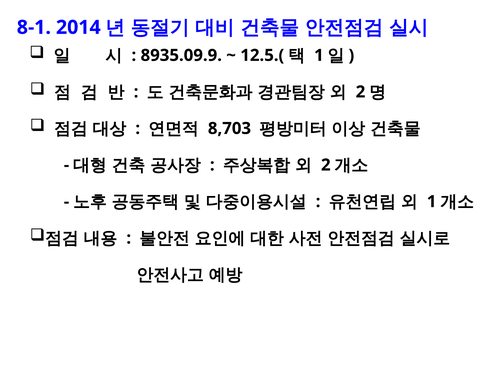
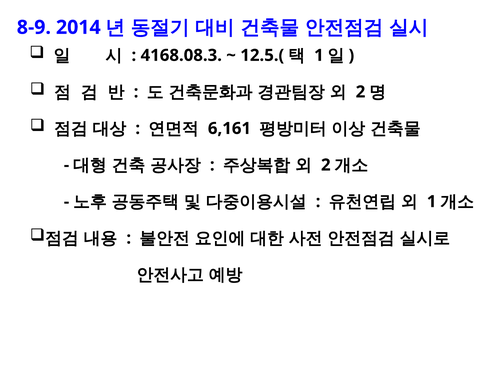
8-1: 8-1 -> 8-9 (34, 27)
8935.09.9: 8935.09.9 -> 4168.08.3 (181, 55)
8,703: 8,703 -> 6,161 (229, 128)
